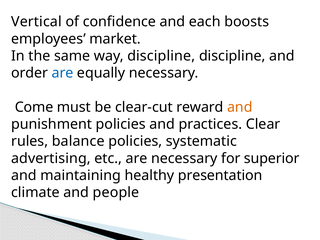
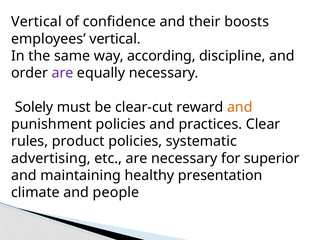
each: each -> their (205, 22)
employees market: market -> vertical (115, 39)
way discipline: discipline -> according (161, 56)
are colour: blue -> purple (63, 73)
Come: Come -> Solely (34, 107)
balance: balance -> product (78, 141)
